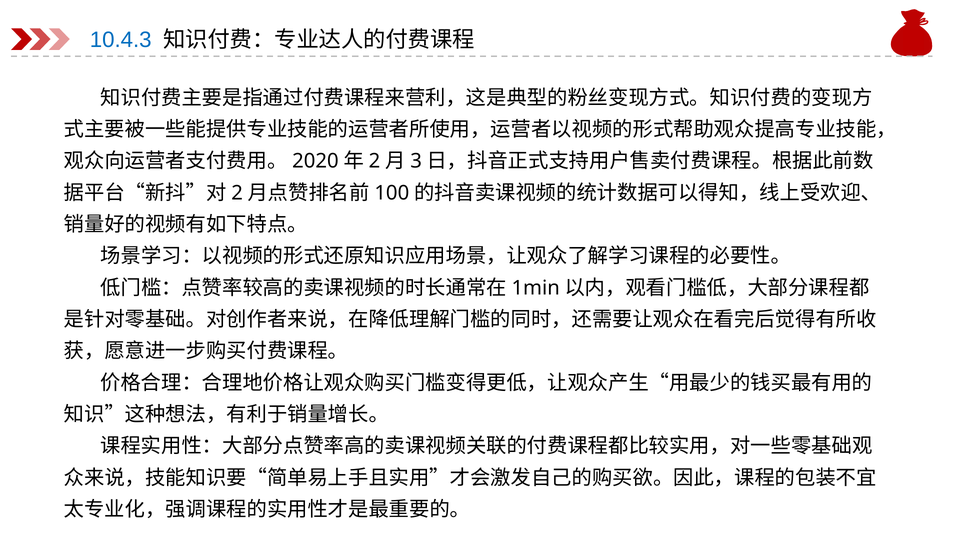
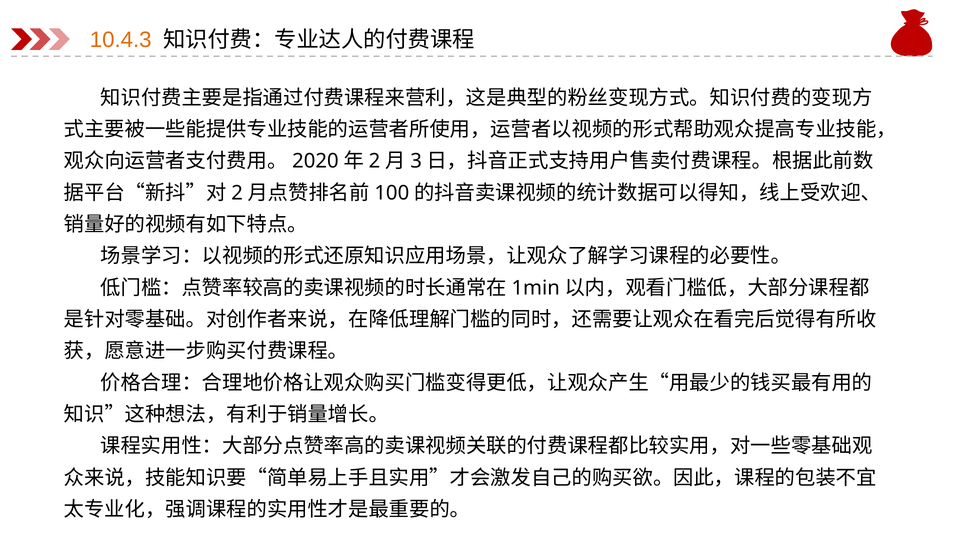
10.4.3 colour: blue -> orange (121, 40)
